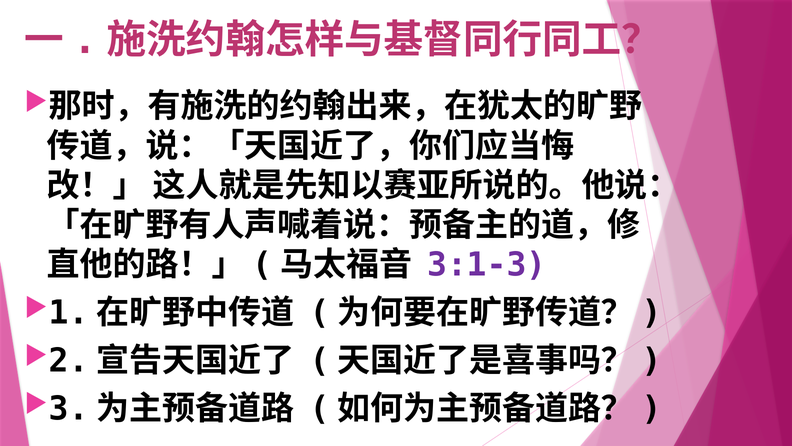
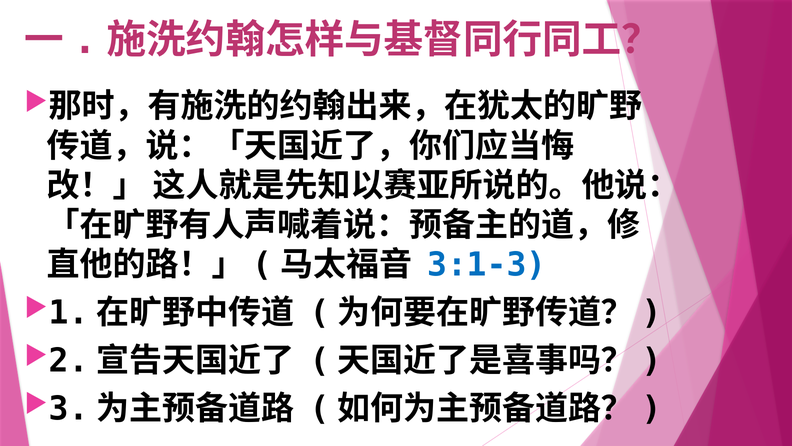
3:1-3 colour: purple -> blue (487, 265)
